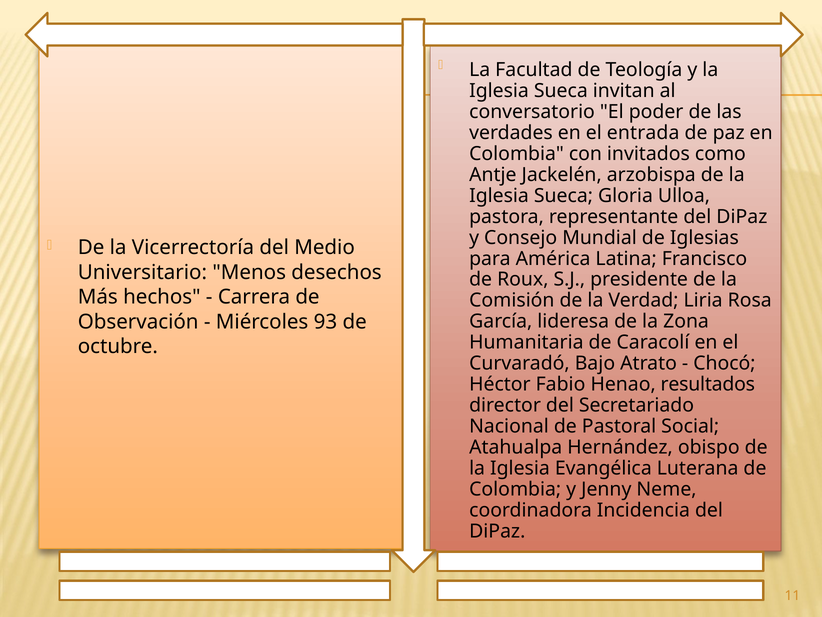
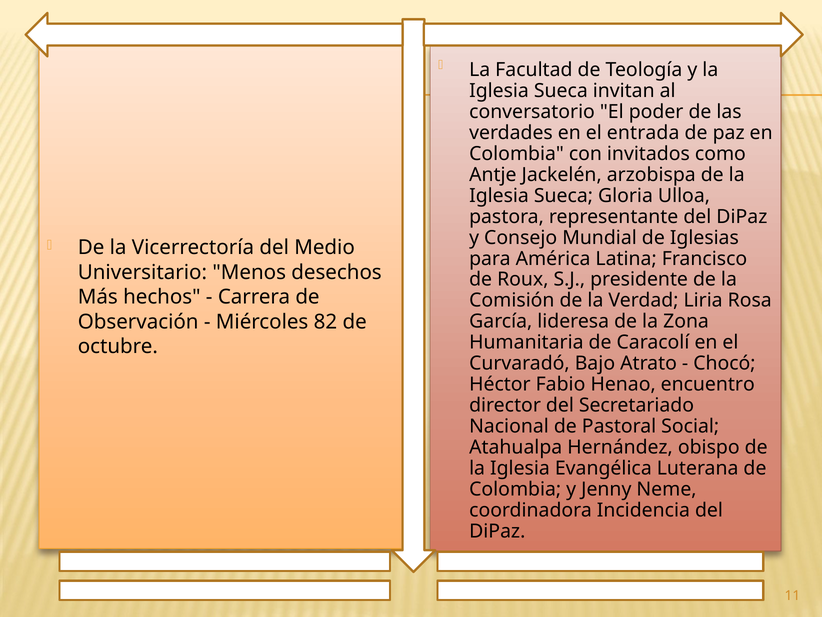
93: 93 -> 82 (325, 321)
resultados: resultados -> encuentro (708, 384)
